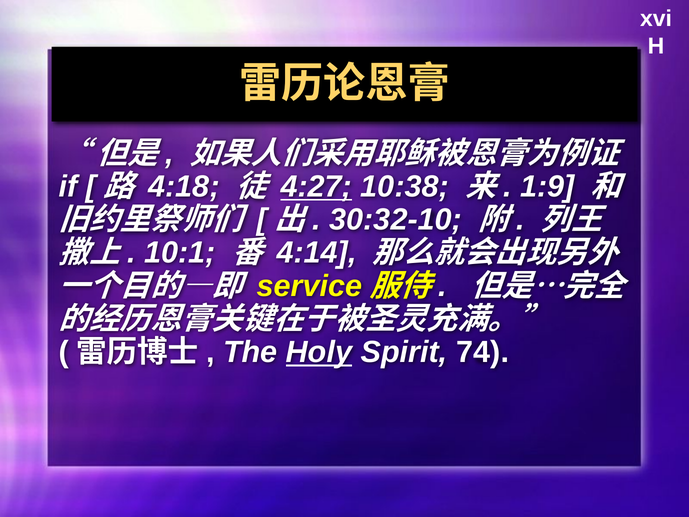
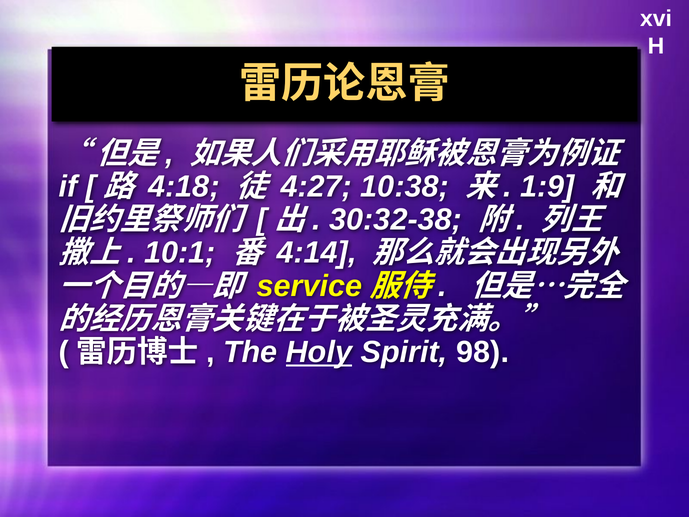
4:27 underline: present -> none (316, 187)
30:32-10: 30:32-10 -> 30:32-38 (396, 220)
74: 74 -> 98 (483, 352)
